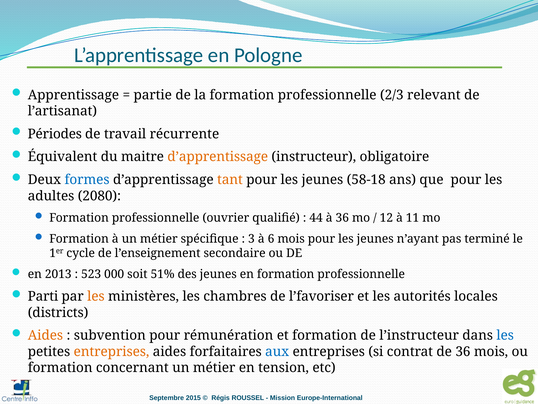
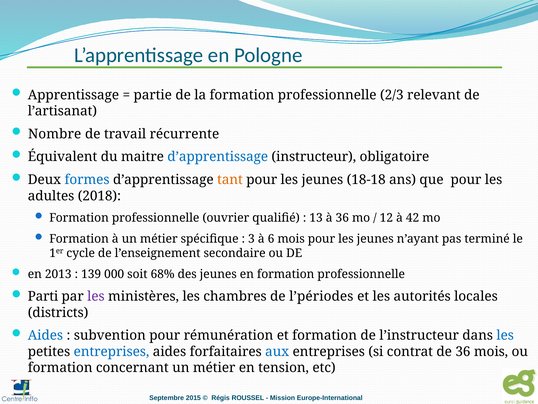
Périodes: Périodes -> Nombre (55, 134)
d’apprentissage colour: orange -> blue (218, 157)
58-18: 58-18 -> 18-18 (366, 180)
2080: 2080 -> 2018 (99, 196)
44: 44 -> 13 (316, 218)
11: 11 -> 42 (413, 218)
523: 523 -> 139 (91, 274)
51%: 51% -> 68% (163, 274)
les colour: orange -> purple (96, 296)
l’favoriser: l’favoriser -> l’périodes (321, 296)
Aides colour: orange -> blue (45, 335)
entreprises colour: orange -> blue (111, 351)
